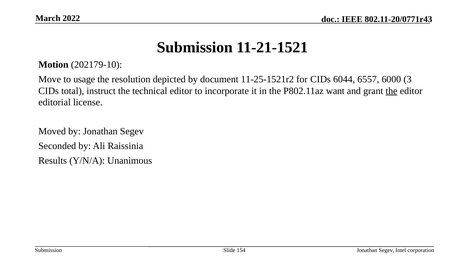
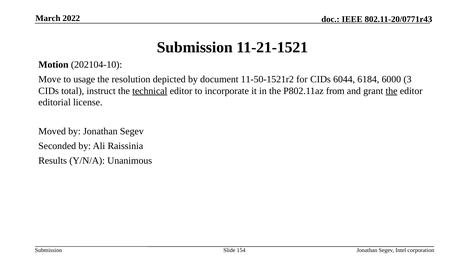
202179-10: 202179-10 -> 202104-10 (97, 65)
11-25-1521r2: 11-25-1521r2 -> 11-50-1521r2 (267, 79)
6557: 6557 -> 6184 (368, 79)
technical underline: none -> present (150, 91)
want: want -> from (335, 91)
